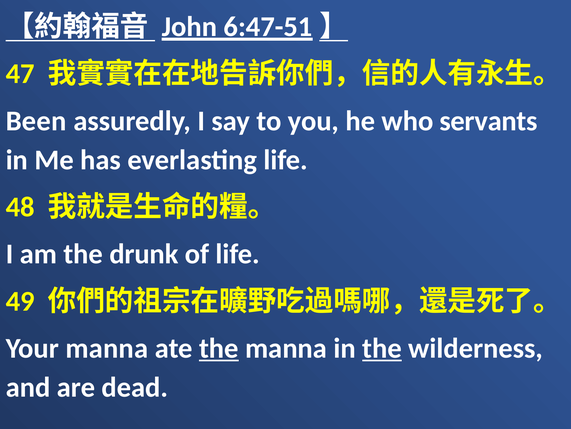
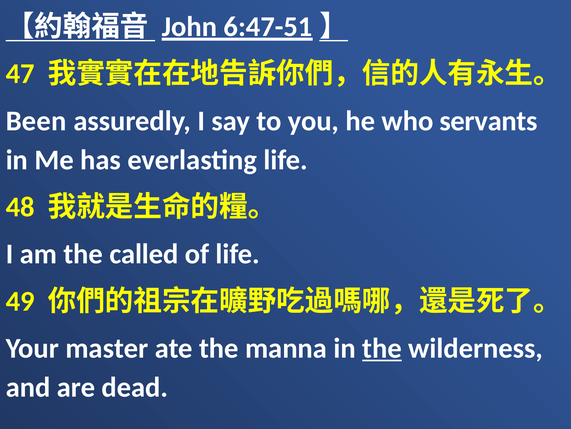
drunk: drunk -> called (144, 254)
Your manna: manna -> master (107, 348)
the underline: present -> none (219, 348)
